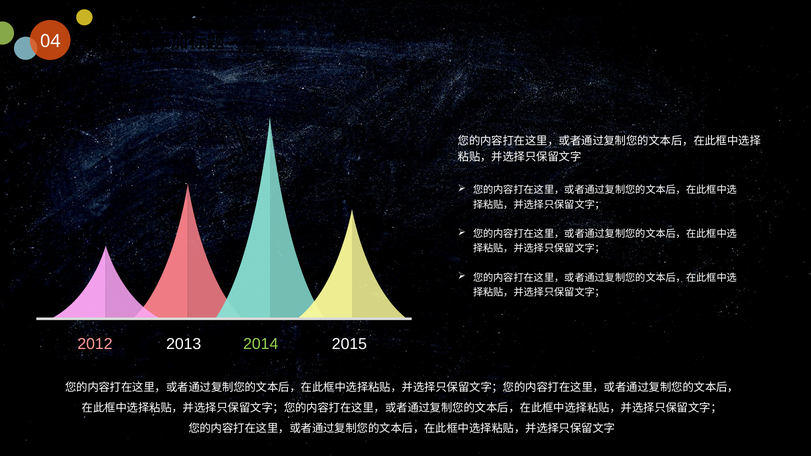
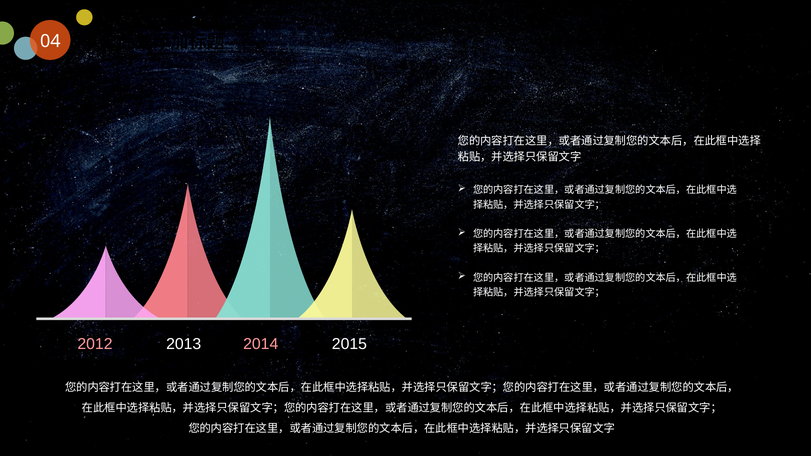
2014 colour: light green -> pink (261, 344)
